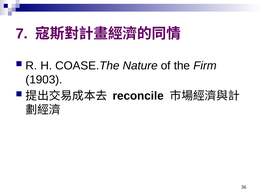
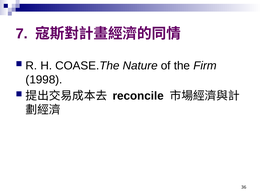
1903: 1903 -> 1998 (44, 80)
